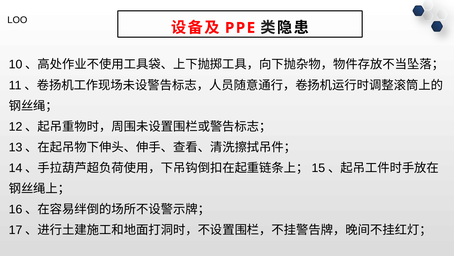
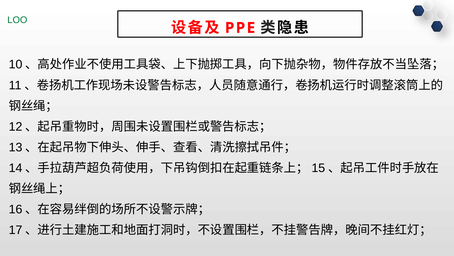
LOO colour: black -> green (17, 20)
